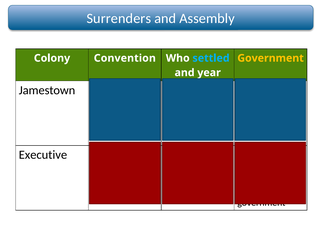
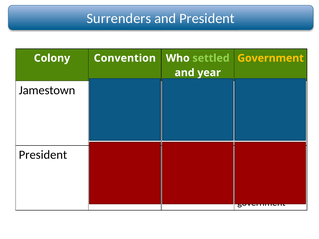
and Assembly: Assembly -> President (207, 19)
settled colour: light blue -> light green (211, 58)
Executive: Executive -> President (43, 155)
